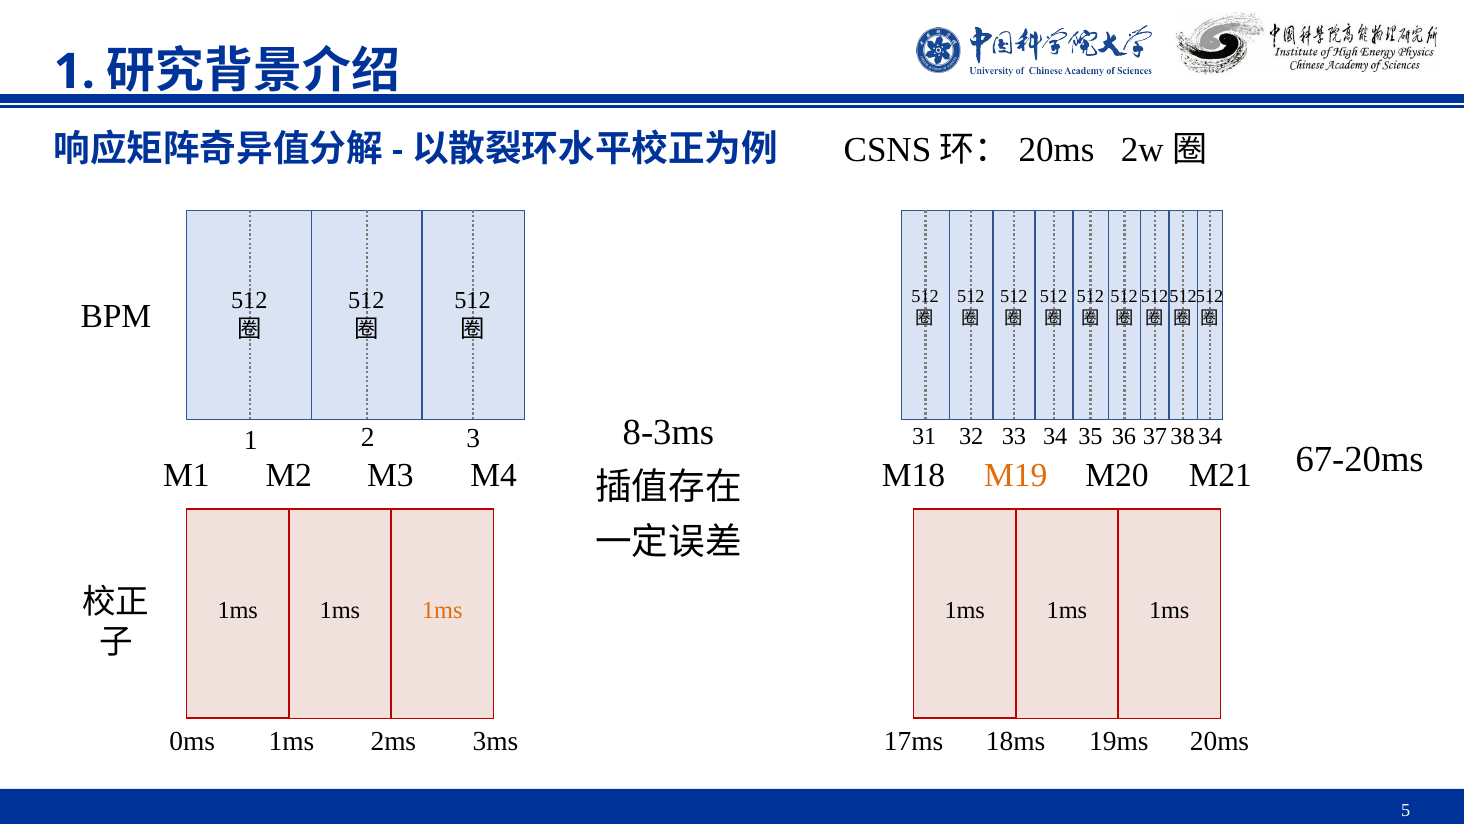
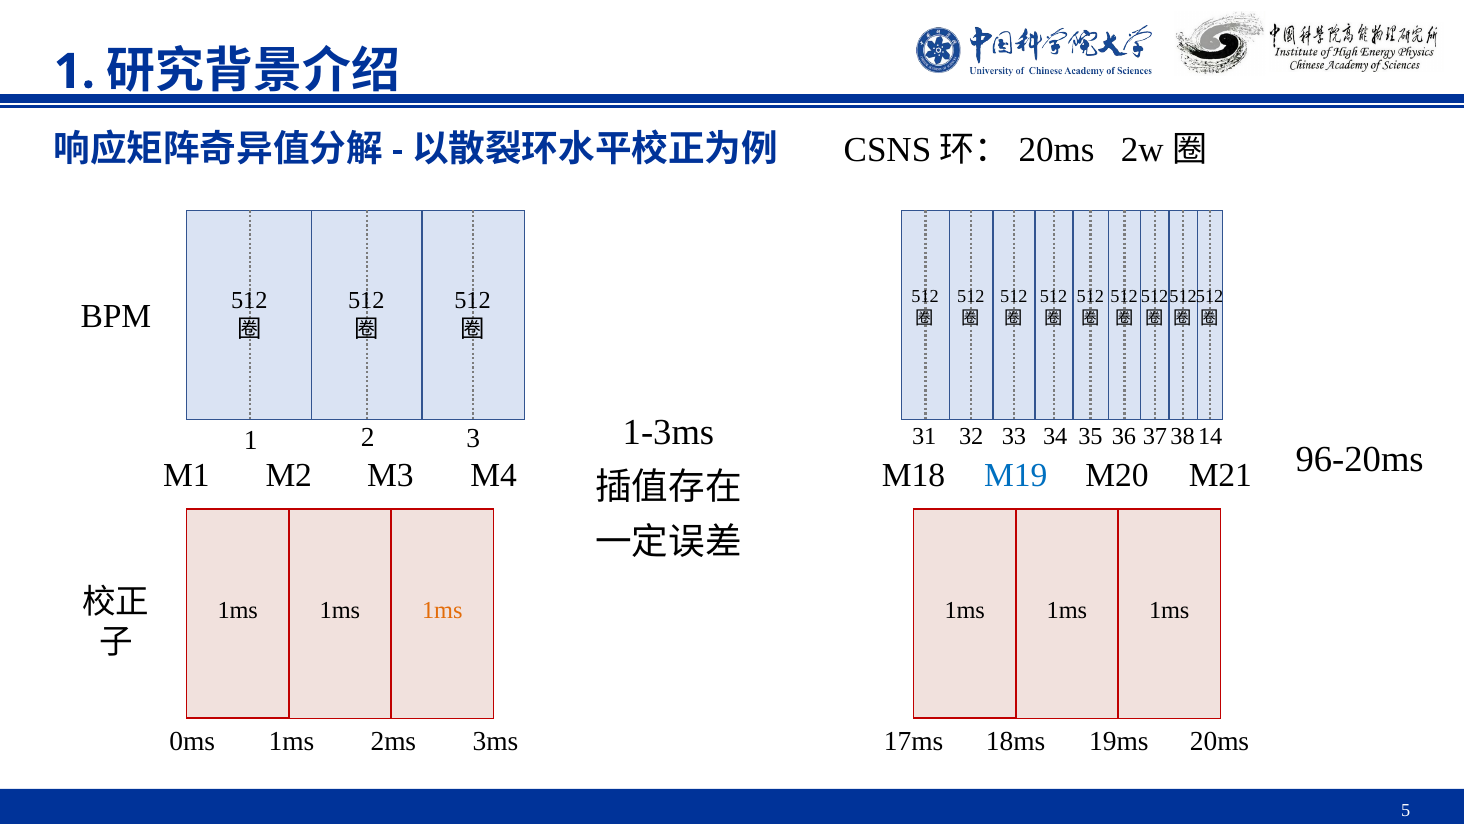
8-3ms: 8-3ms -> 1-3ms (668, 432)
3 34: 34 -> 14 (1210, 436)
67-20ms: 67-20ms -> 96-20ms (1360, 459)
M19 colour: orange -> blue (1016, 475)
